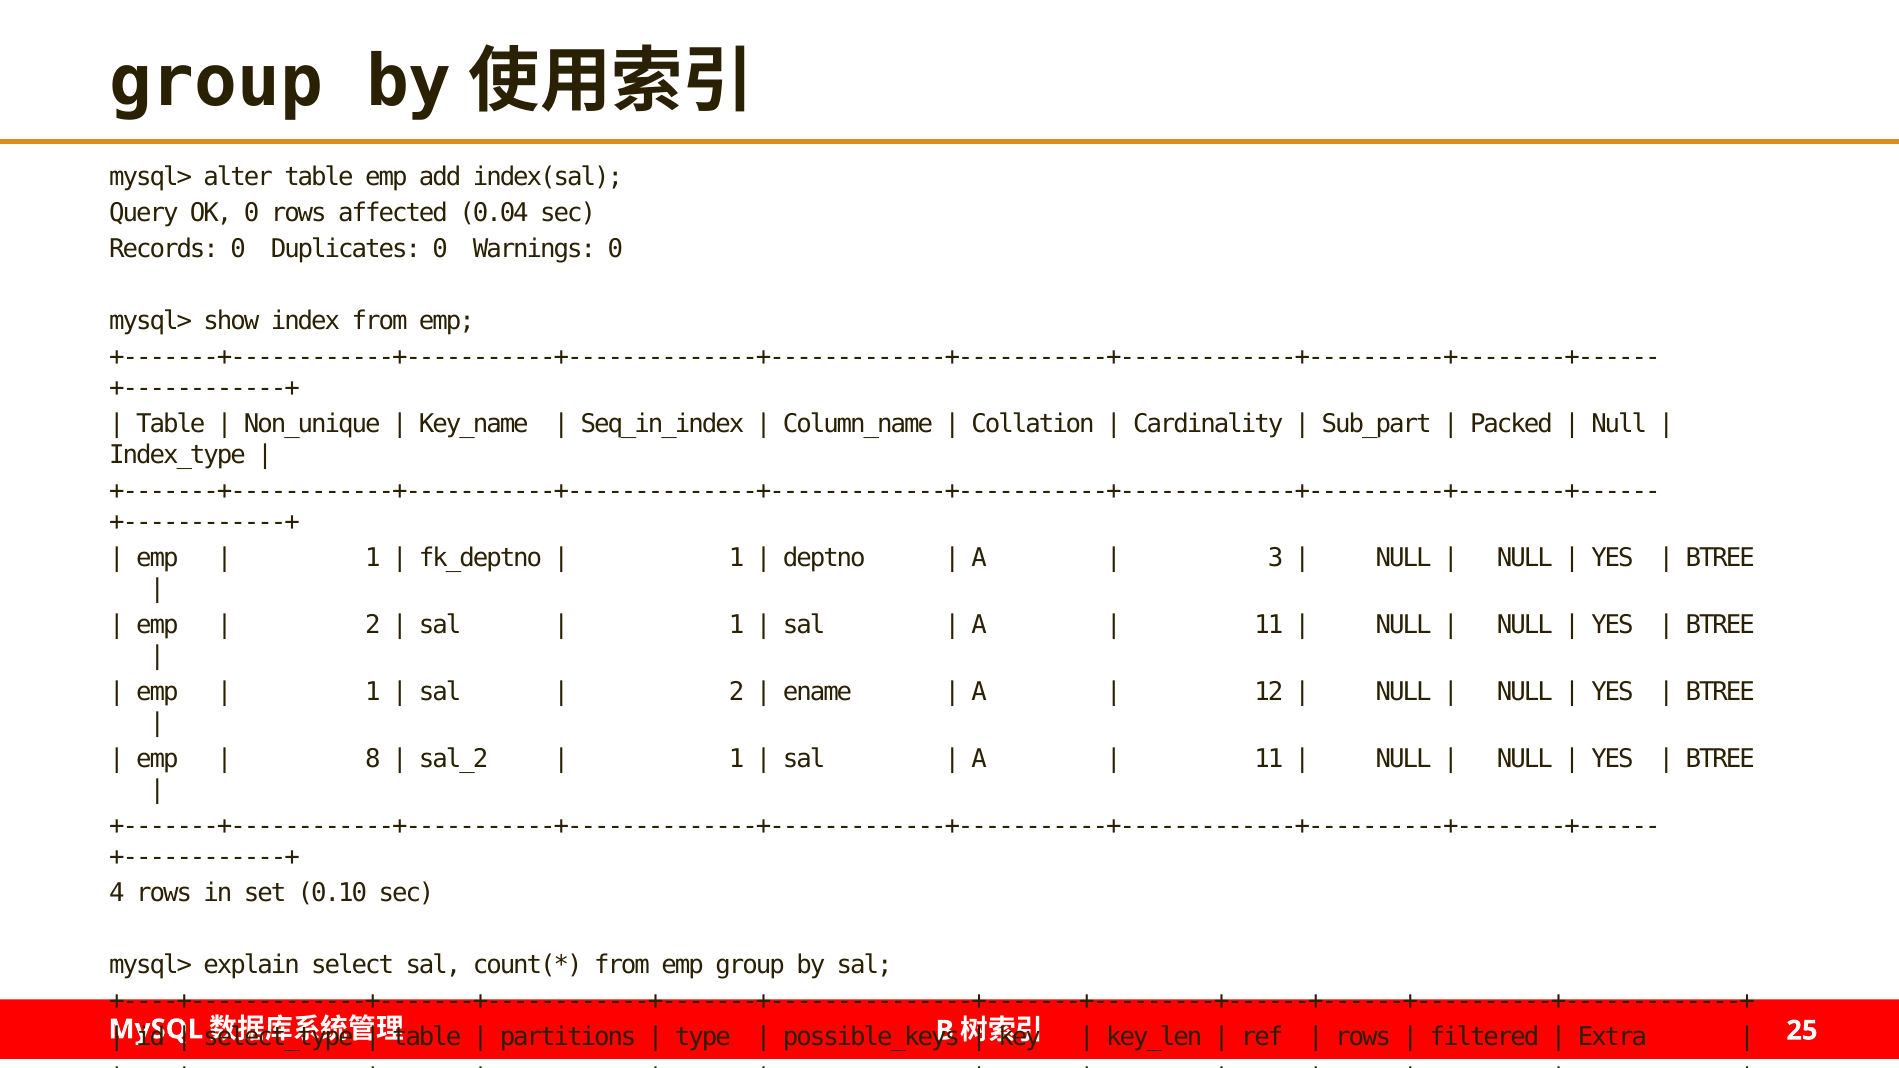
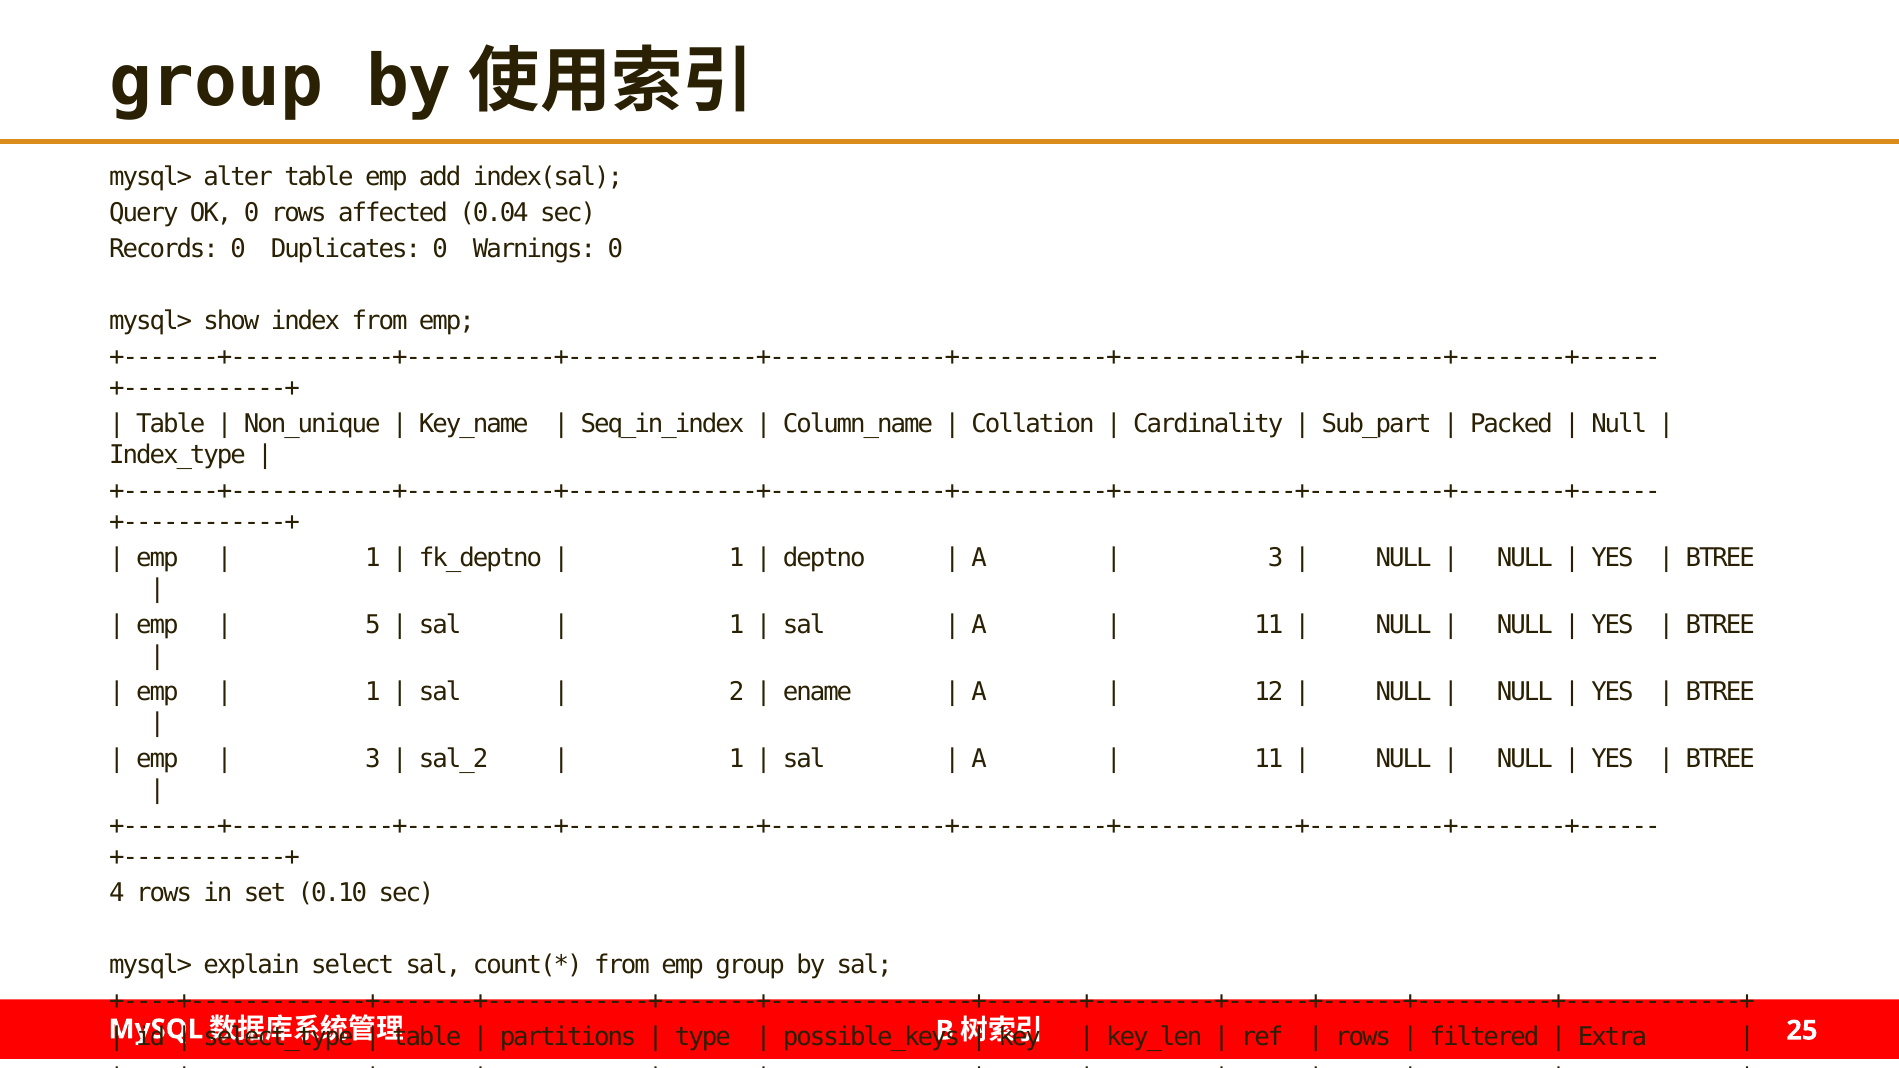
2: 2 -> 5 (373, 625)
8: 8 -> 3 (373, 759)
